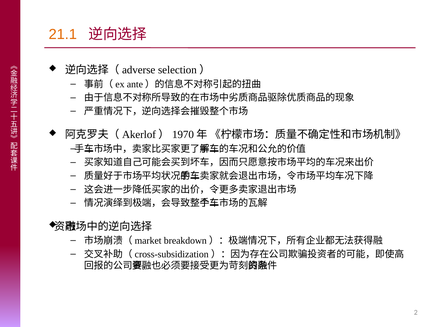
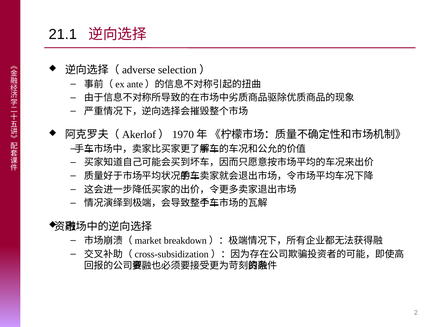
21.1 colour: orange -> black (63, 34)
